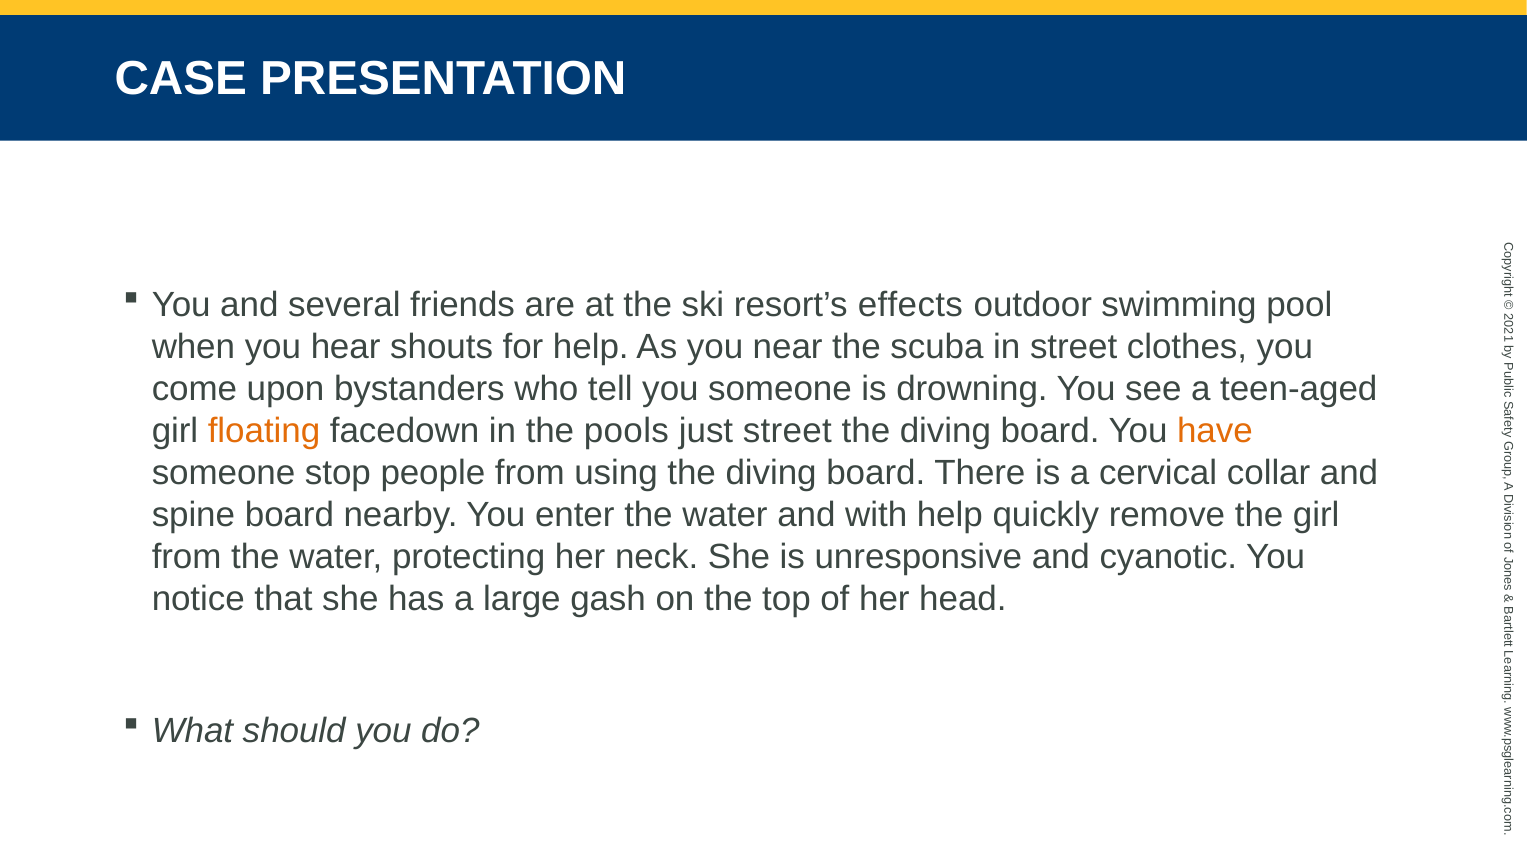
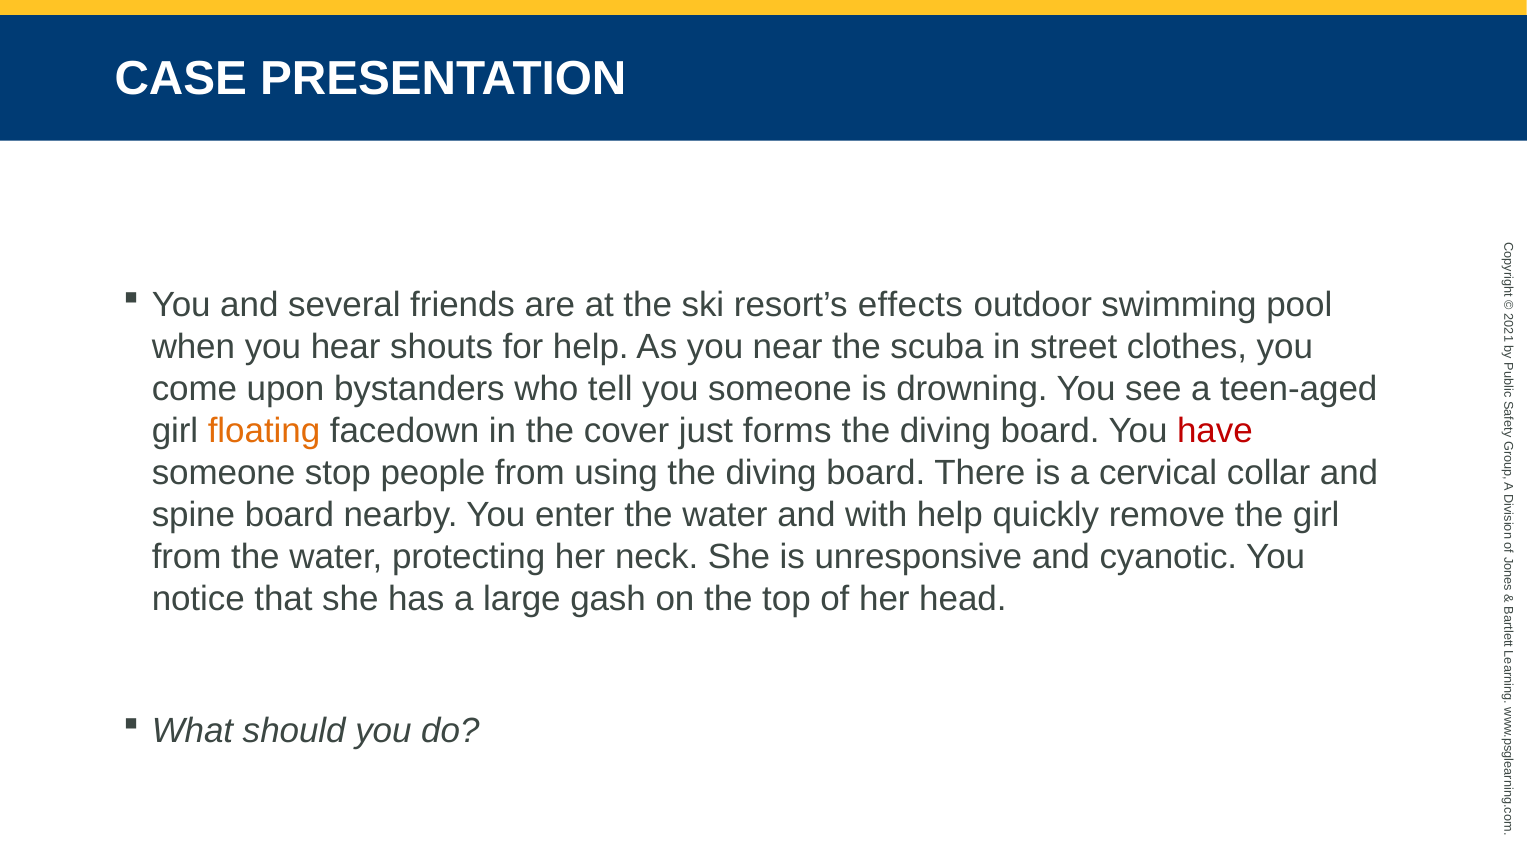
pools: pools -> cover (627, 431)
just street: street -> forms (787, 431)
have colour: orange -> red (1215, 431)
